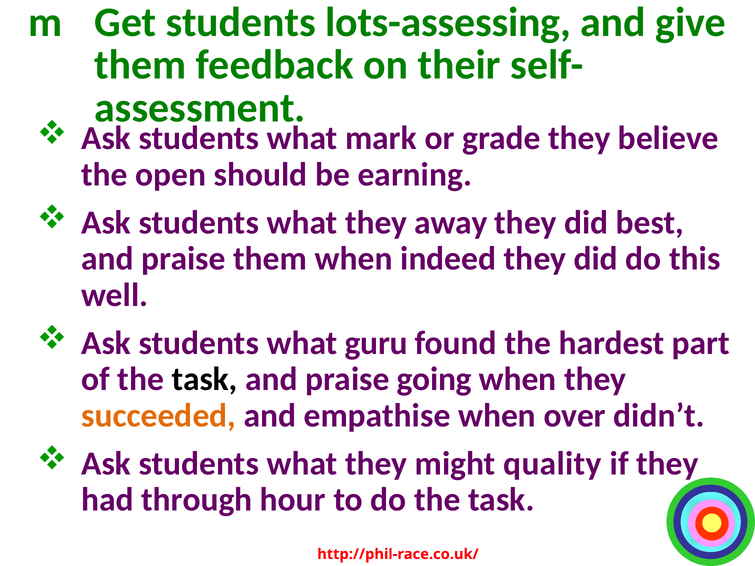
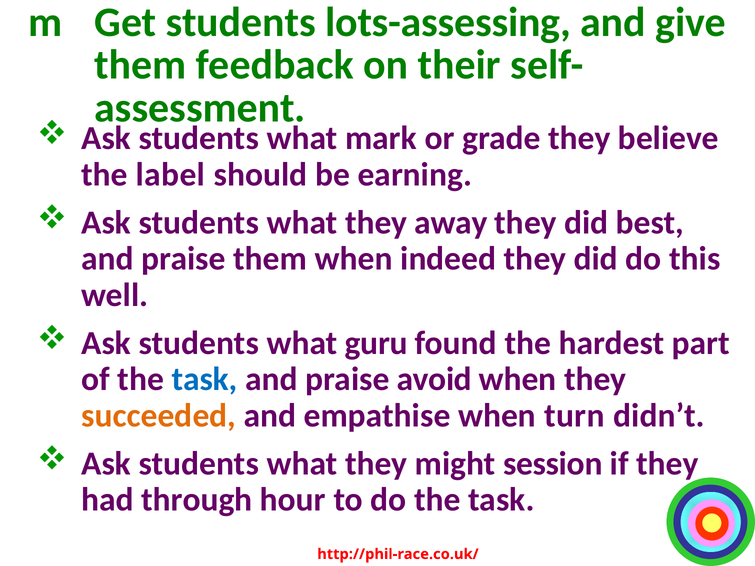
open: open -> label (171, 175)
task colour: black -> blue (205, 379)
going: going -> avoid (434, 379)
over: over -> turn (574, 416)
quality: quality -> session (553, 464)
